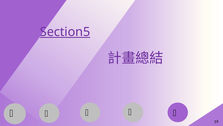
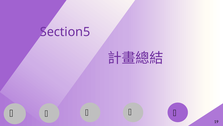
Section5 underline: present -> none (65, 32)
